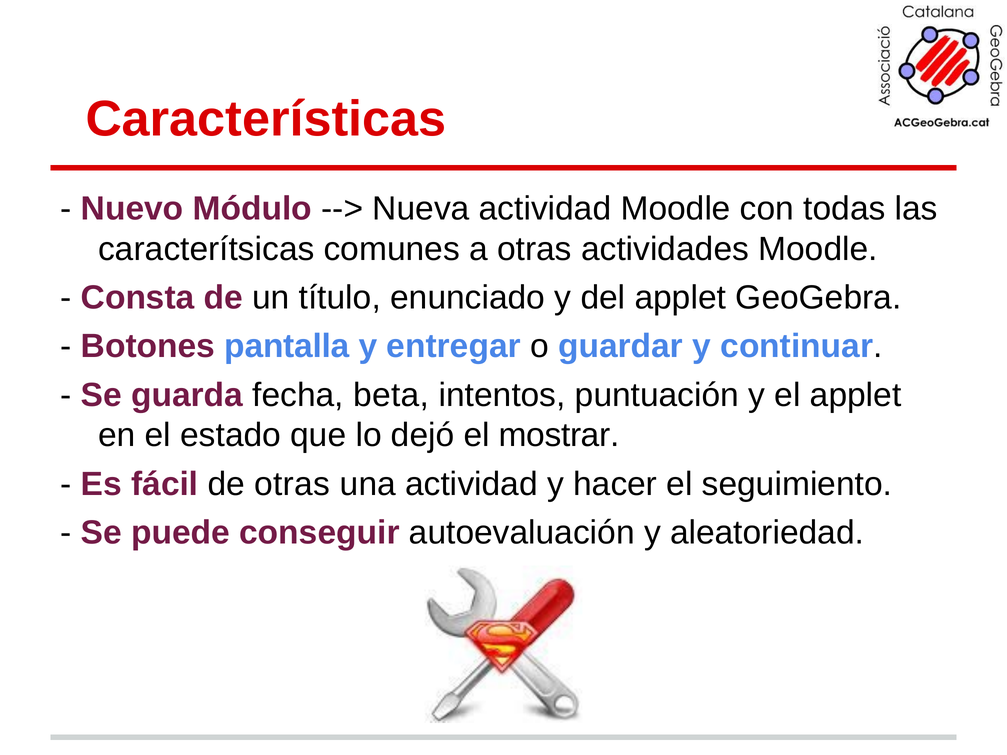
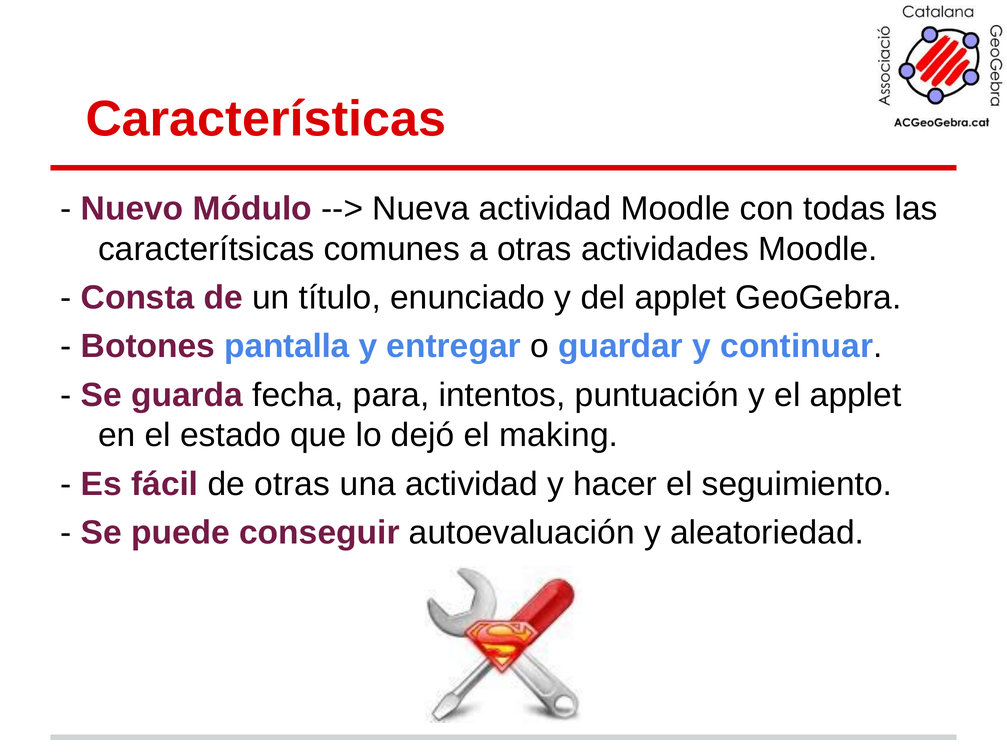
beta: beta -> para (391, 395)
mostrar: mostrar -> making (559, 435)
